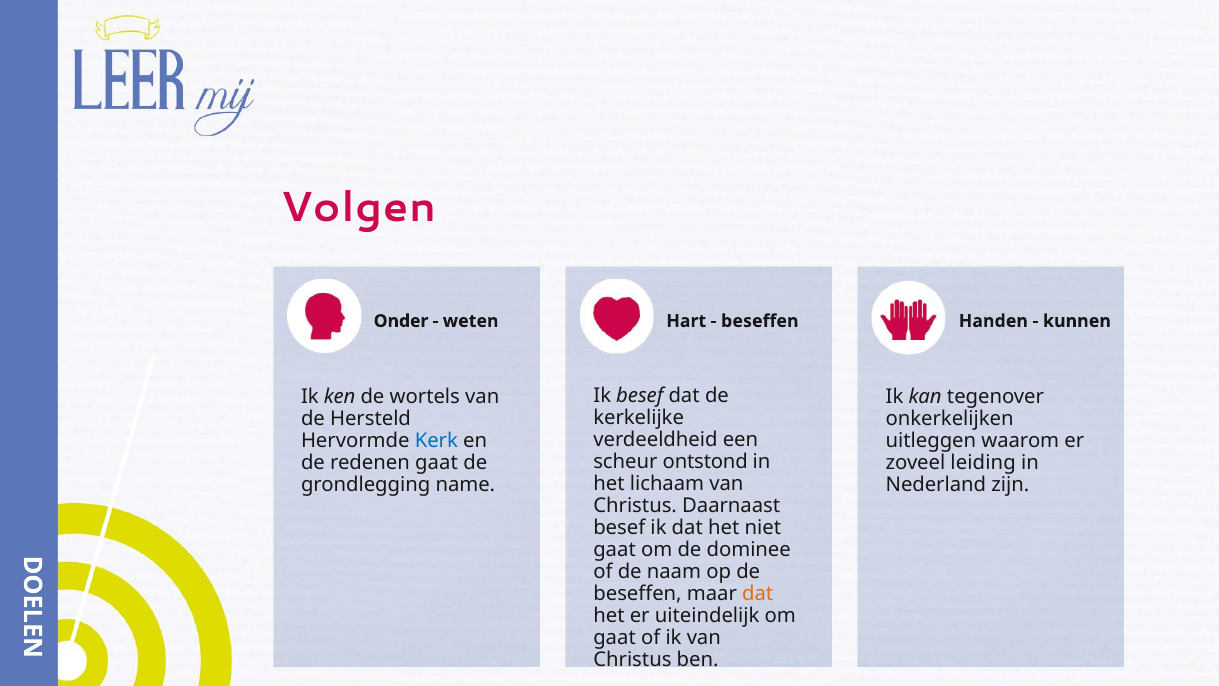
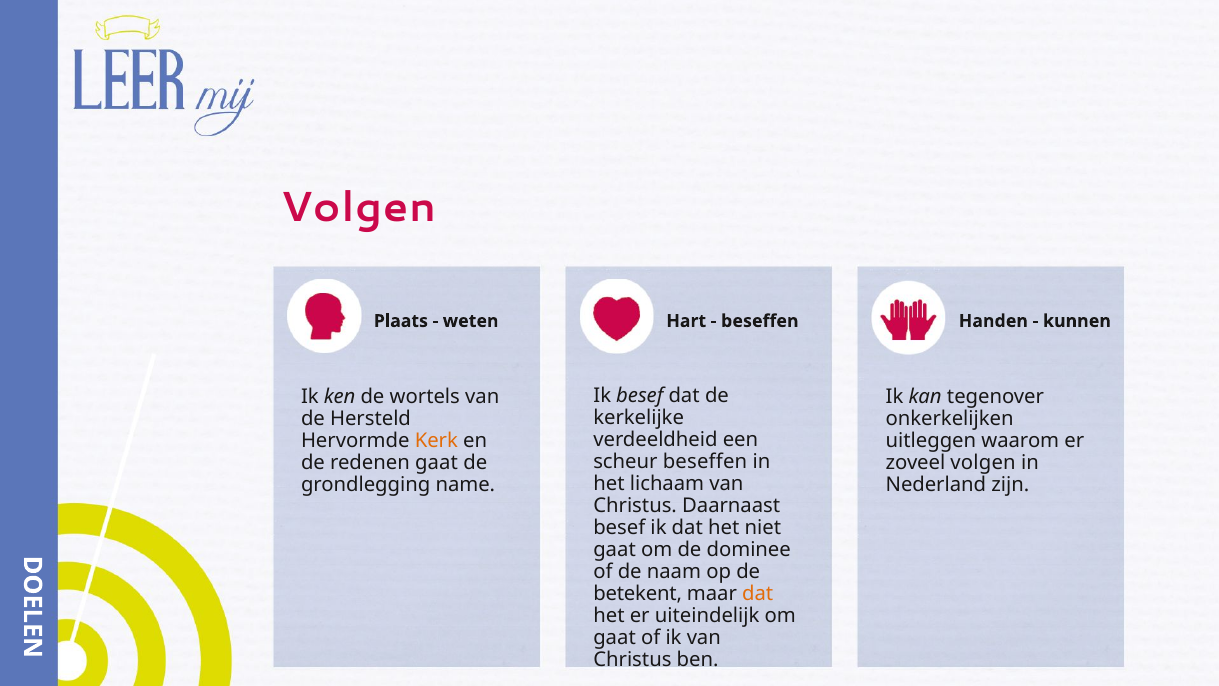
Onder: Onder -> Plaats (401, 321)
Kerk colour: blue -> orange (436, 440)
scheur ontstond: ontstond -> beseffen (705, 462)
zoveel leiding: leiding -> volgen (983, 462)
beseffen: beseffen -> betekent (638, 593)
